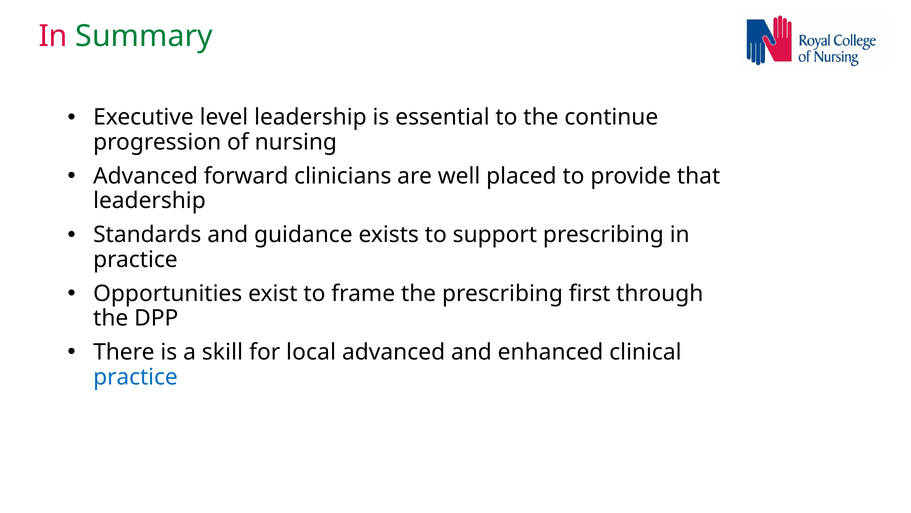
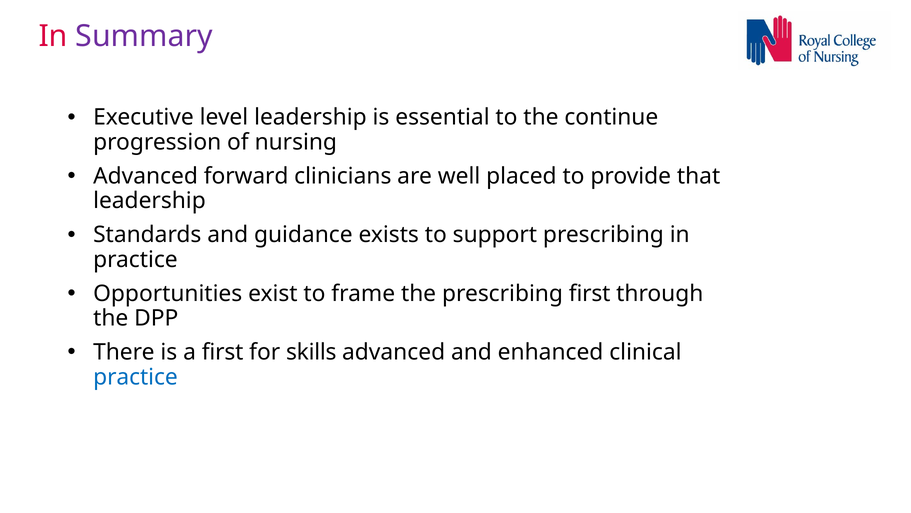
Summary colour: green -> purple (144, 36)
a skill: skill -> first (223, 352)
local: local -> skills (311, 352)
